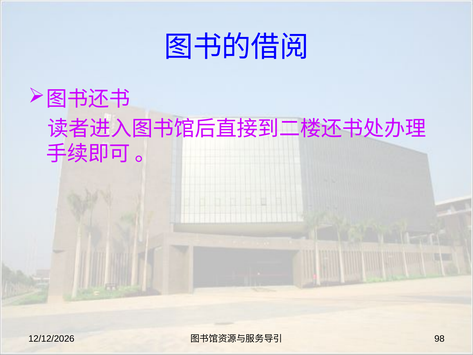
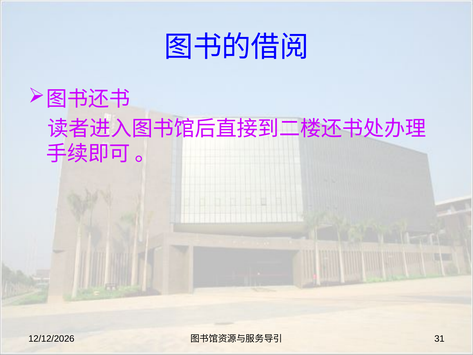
98: 98 -> 31 (439, 339)
